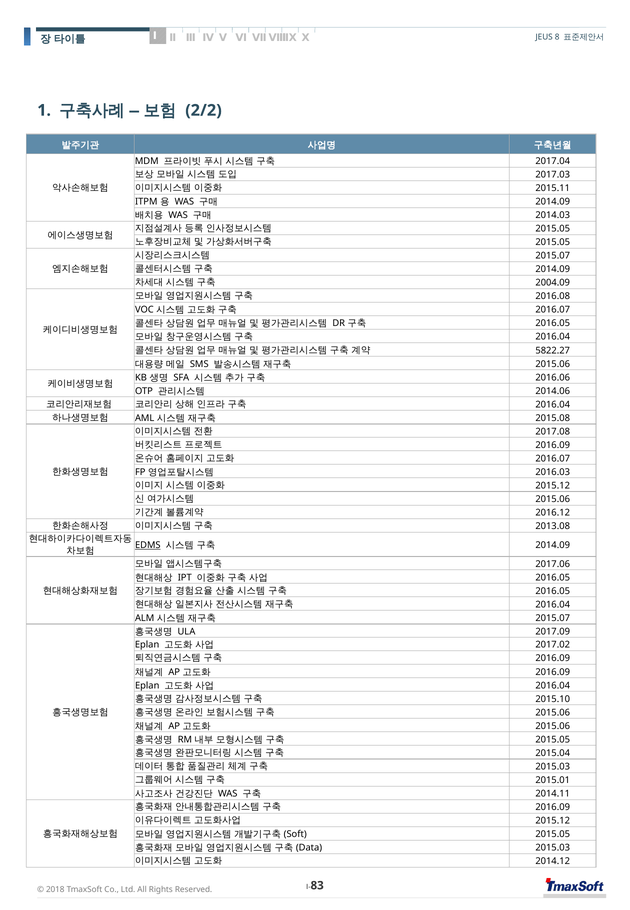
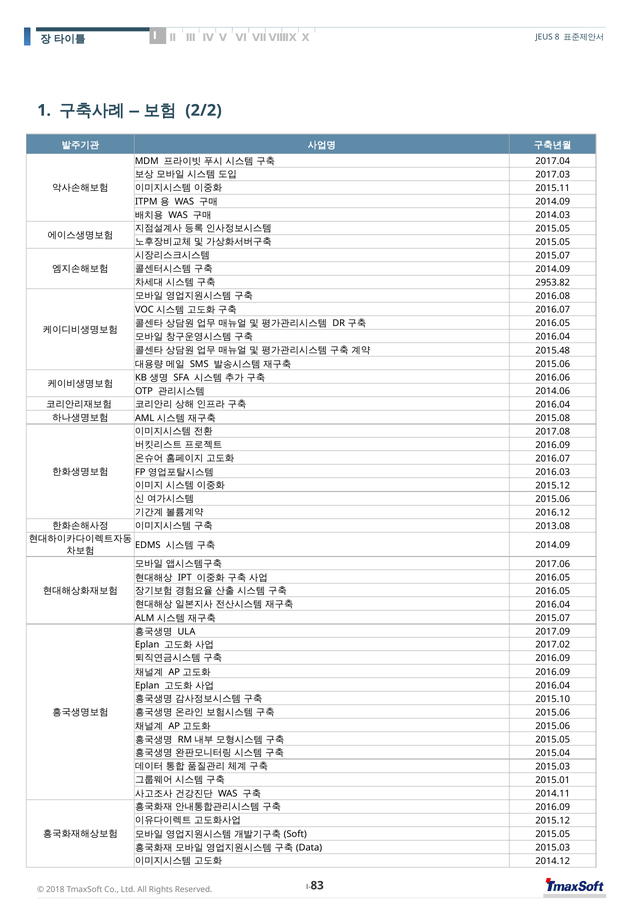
2004.09: 2004.09 -> 2953.82 (553, 283)
5822.27: 5822.27 -> 2015.48 (553, 350)
EDMS underline: present -> none (148, 545)
